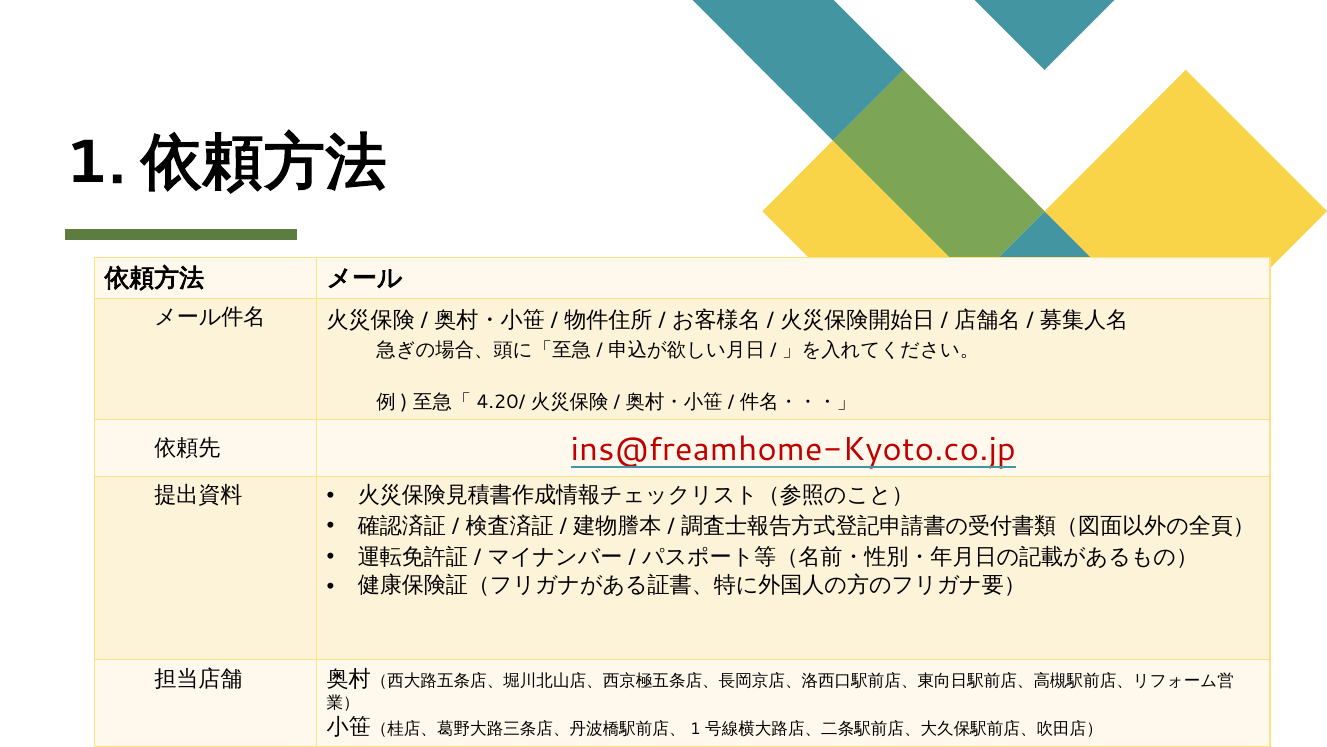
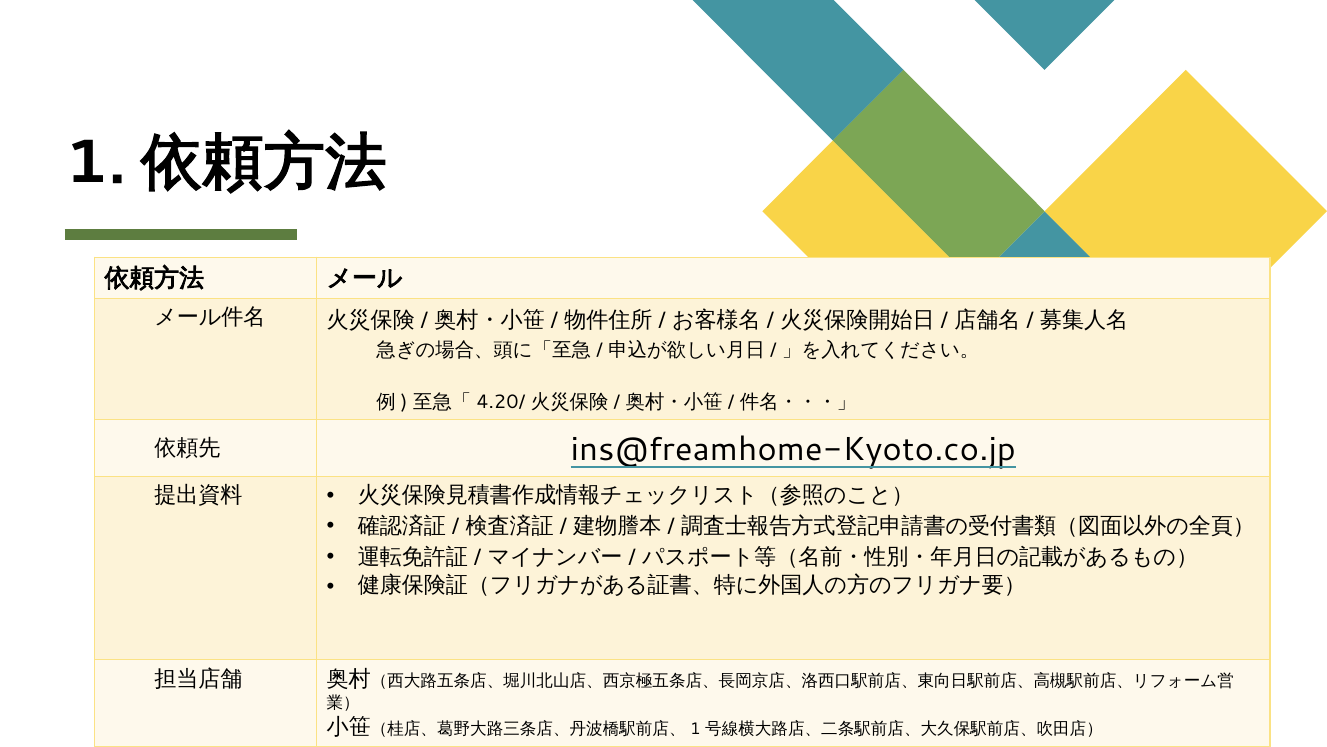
ins@freamhome-Kyoto.co.jp colour: red -> black (793, 450)
